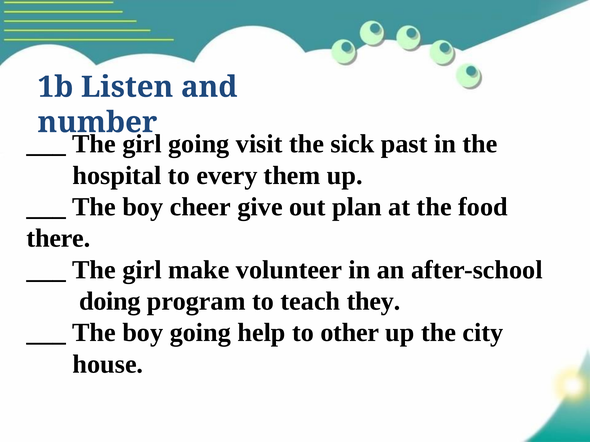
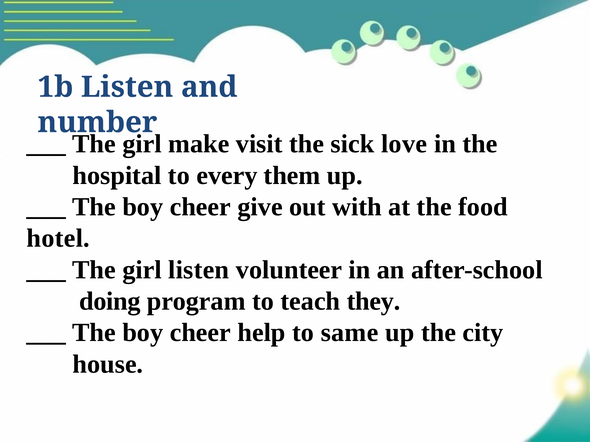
going: going -> make (199, 144)
past: past -> love (404, 144)
plan: plan -> with (357, 207)
there: there -> hotel (58, 239)
girl make: make -> listen (199, 270)
going: going -> cheer (200, 333)
other: other -> same (350, 333)
